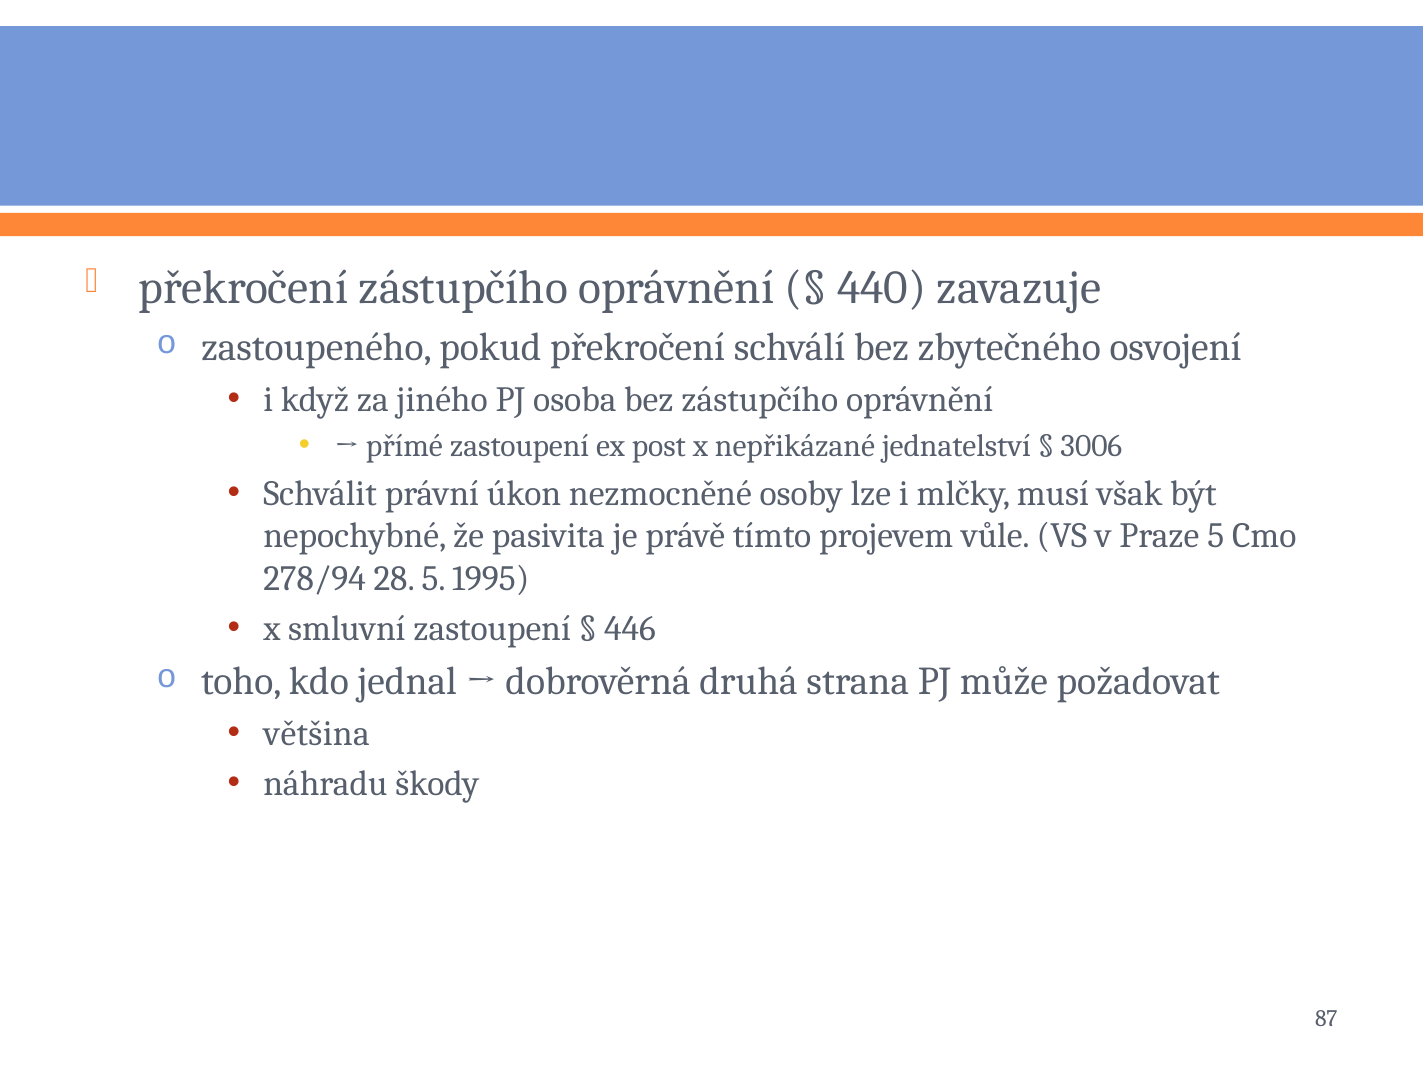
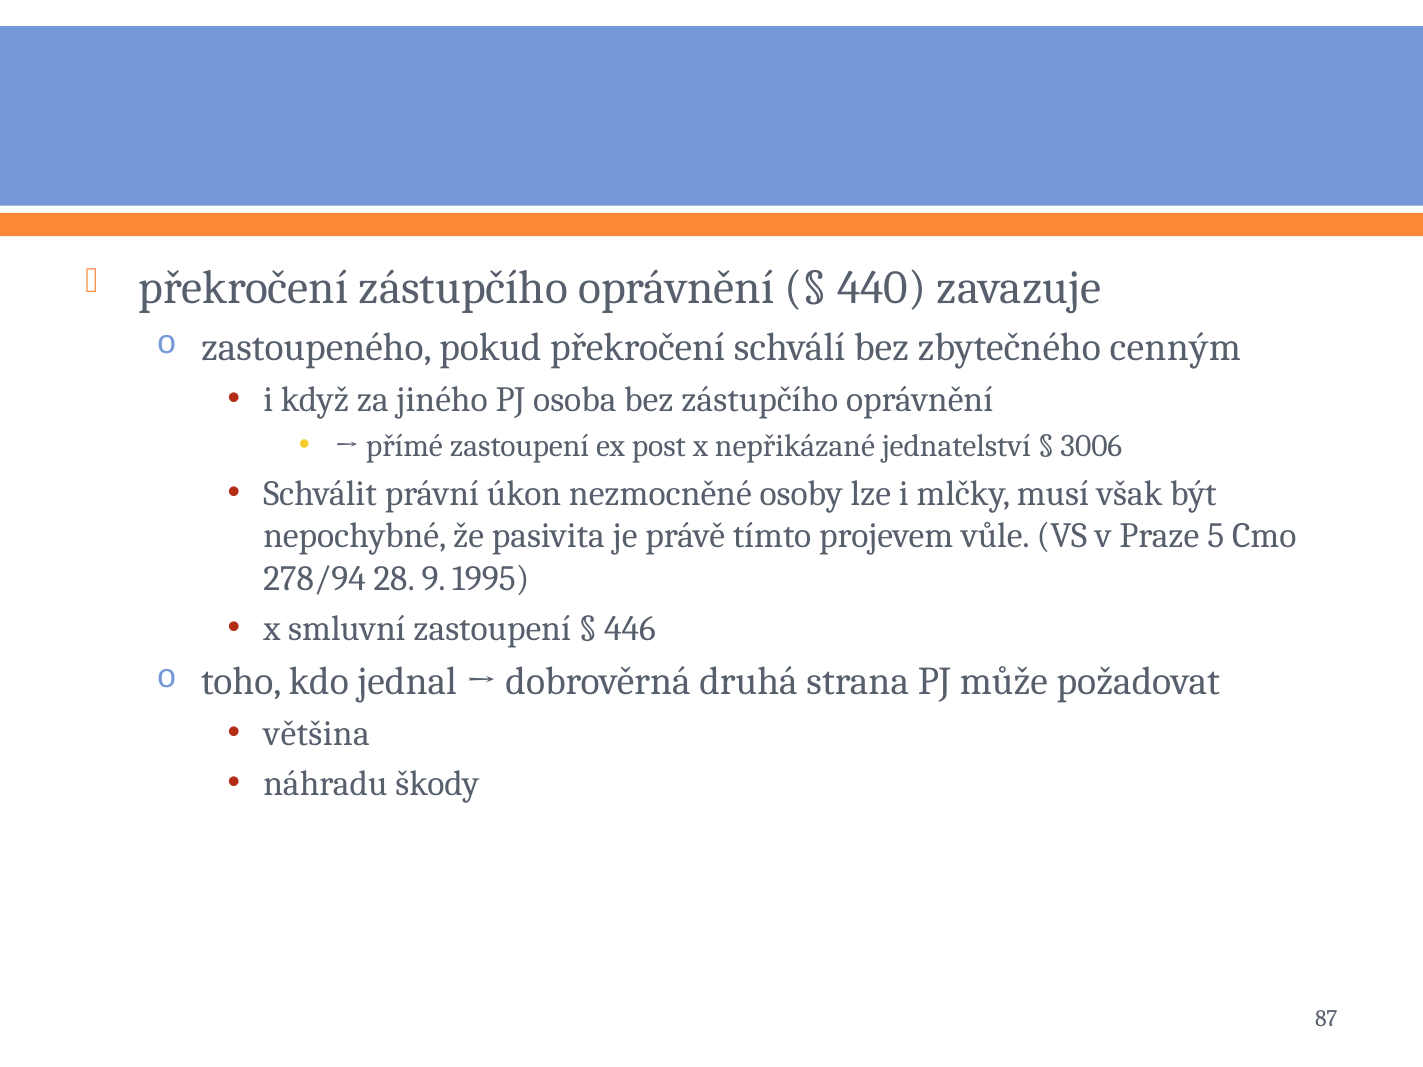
osvojení: osvojení -> cenným (1175, 348)
28 5: 5 -> 9 (434, 579)
